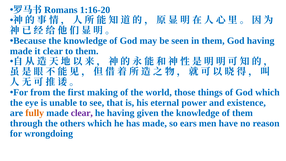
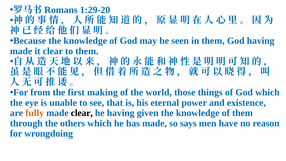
1:16-20: 1:16-20 -> 1:29-20 (95, 10)
clear colour: purple -> black (82, 113)
ears: ears -> says (188, 123)
